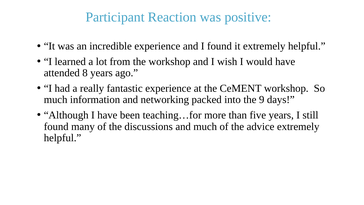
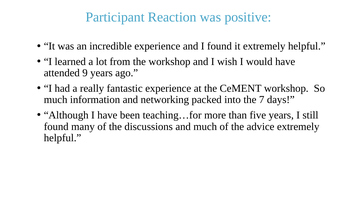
8: 8 -> 9 (85, 73)
9: 9 -> 7 (262, 100)
